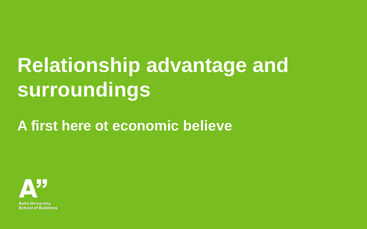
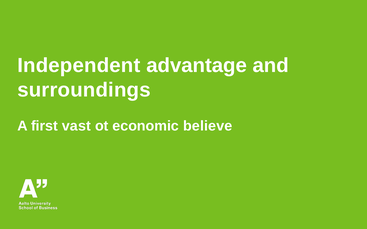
Relationship: Relationship -> Independent (79, 66)
here: here -> vast (76, 126)
